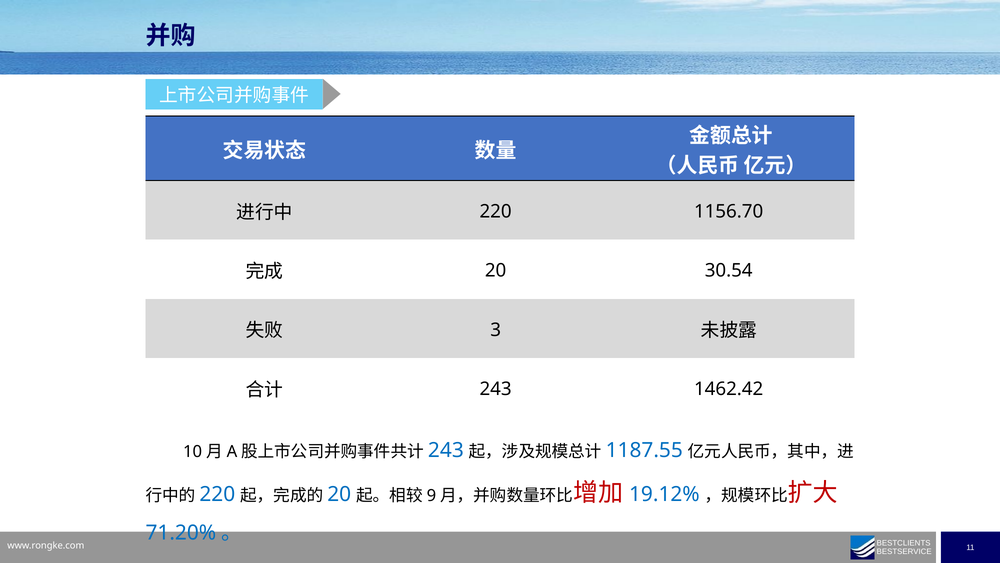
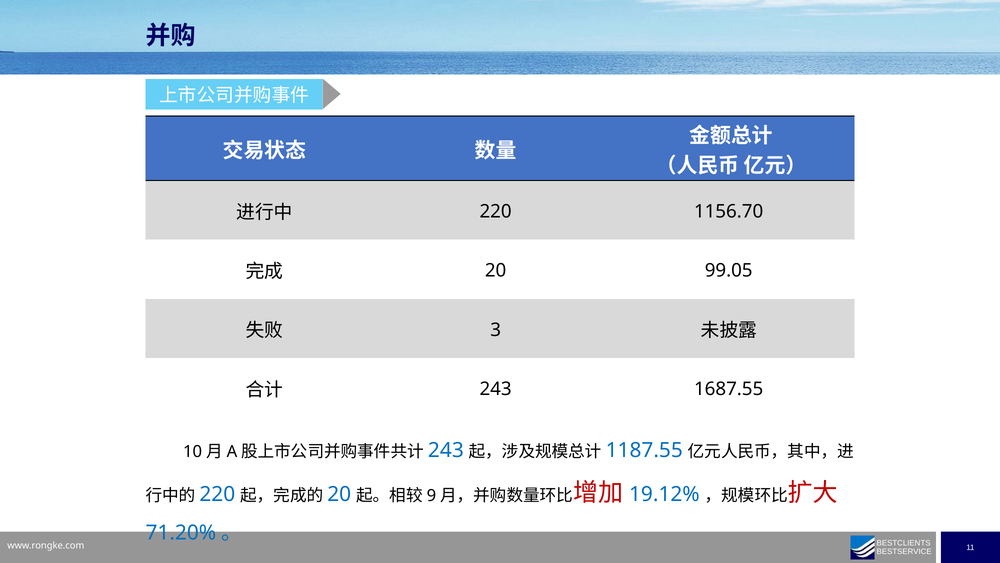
30.54: 30.54 -> 99.05 (729, 270)
1462.42: 1462.42 -> 1687.55 (729, 388)
